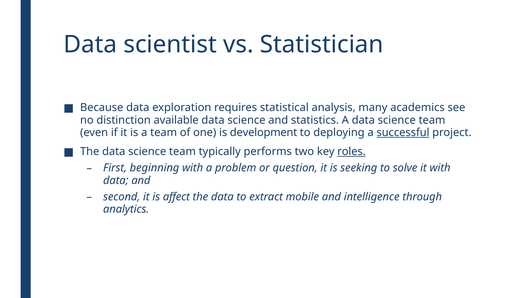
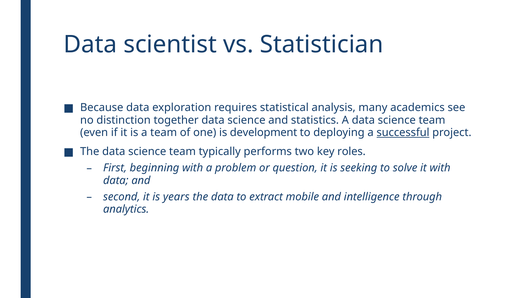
available: available -> together (176, 120)
roles underline: present -> none (352, 151)
affect: affect -> years (176, 196)
